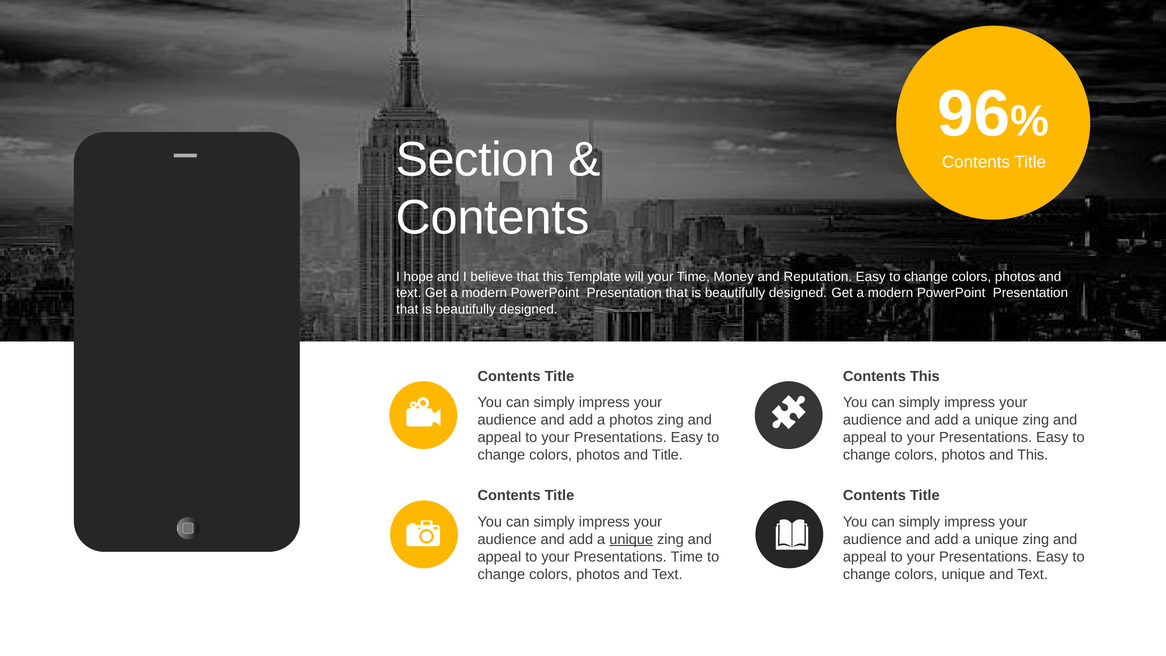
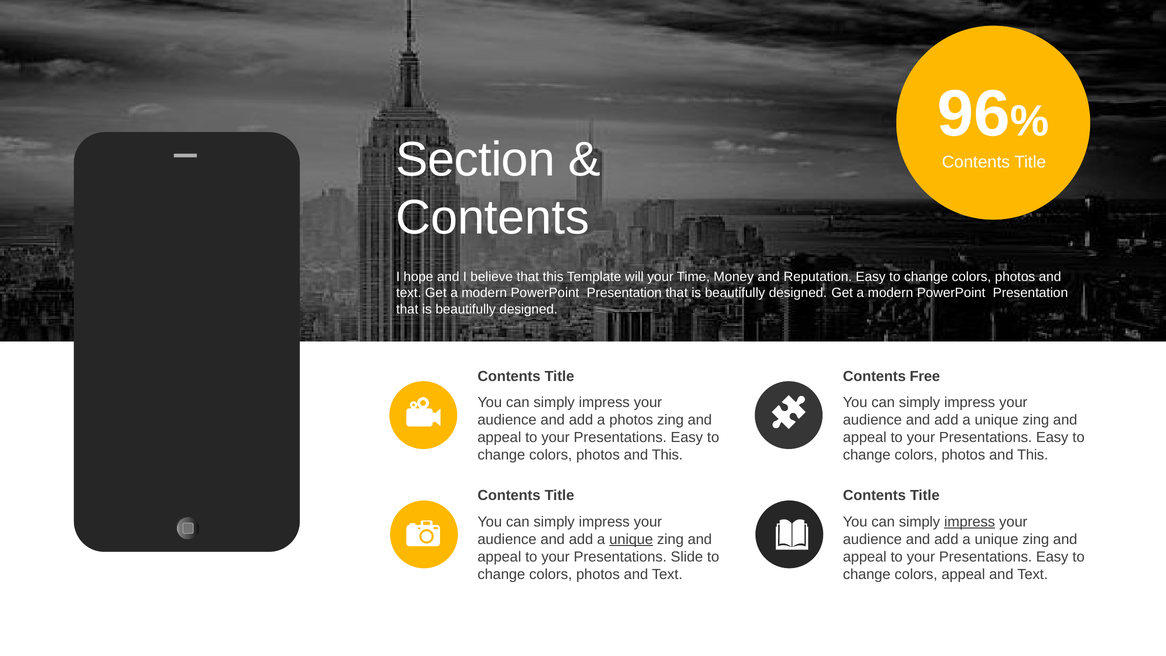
Contents This: This -> Free (925, 376)
Title: Title -> This (667, 455)
impress underline: none -> present (970, 522)
Presentations Time: Time -> Slide (687, 557)
colors unique: unique -> appeal (963, 574)
